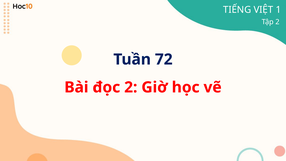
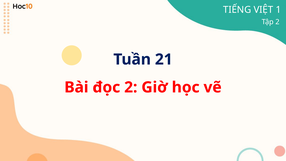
72: 72 -> 21 (164, 59)
